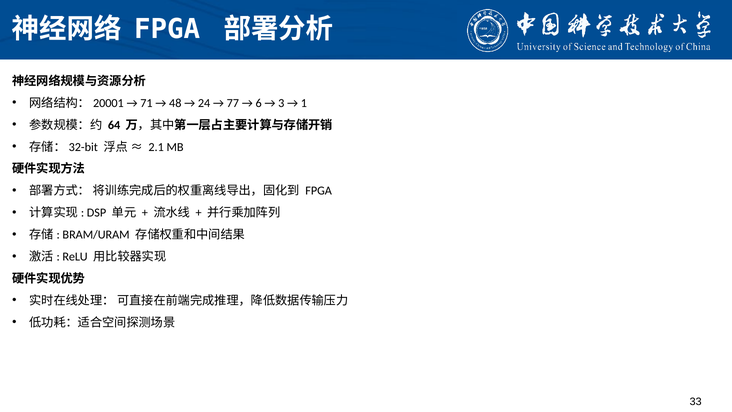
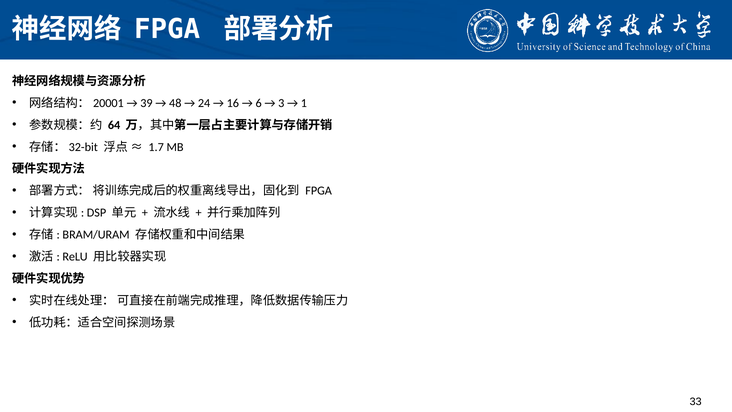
71: 71 -> 39 (146, 103)
77: 77 -> 16 (233, 103)
2.1: 2.1 -> 1.7 (156, 147)
